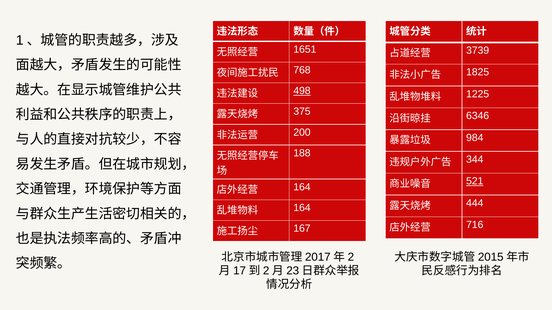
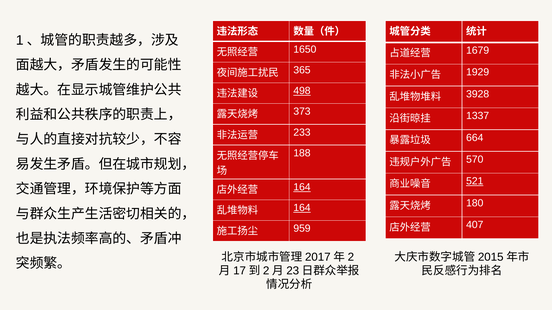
1651: 1651 -> 1650 (305, 49)
3739: 3739 -> 1679 (478, 51)
768: 768 -> 365 (302, 70)
1825: 1825 -> 1929 (478, 72)
1225: 1225 -> 3928 (478, 94)
375: 375 -> 373 (302, 112)
6346: 6346 -> 1337 (478, 116)
200: 200 -> 233 (302, 133)
984: 984 -> 664 (475, 138)
344: 344 -> 570 (475, 160)
164 underline: none -> present (302, 187)
444: 444 -> 180 (475, 203)
164 underline: none -> present (302, 208)
716: 716 -> 407 (475, 225)
167: 167 -> 959 (302, 229)
